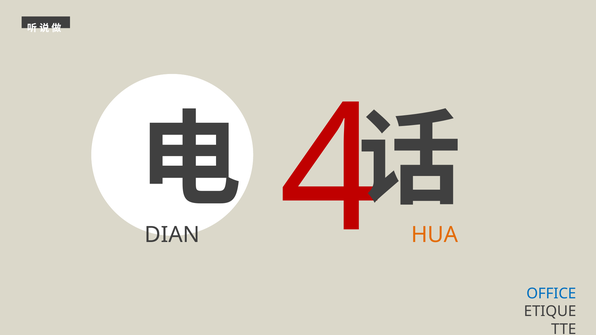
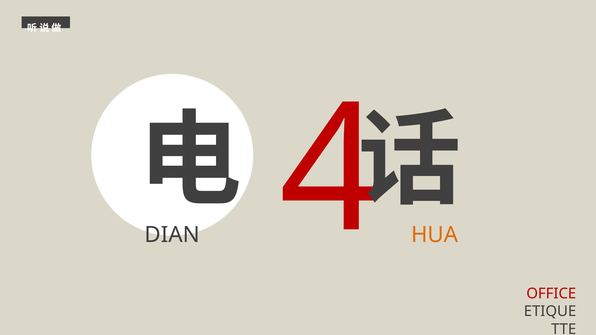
OFFICE colour: blue -> red (551, 294)
